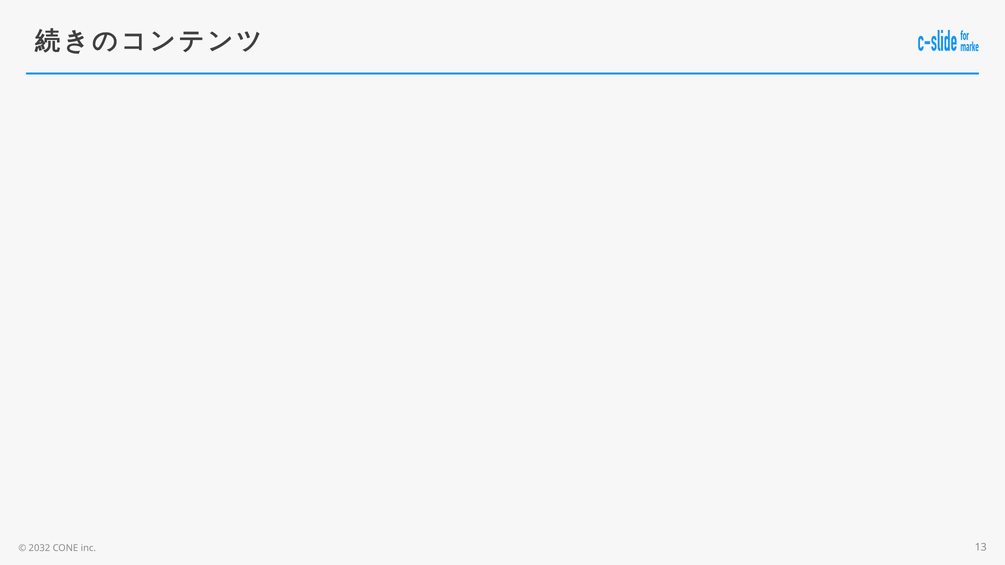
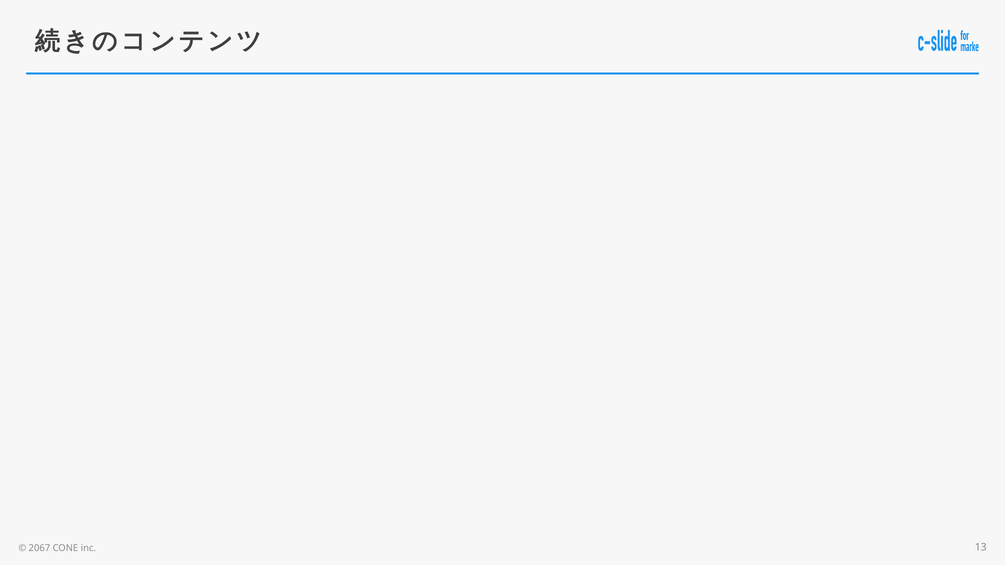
2032: 2032 -> 2067 (39, 548)
